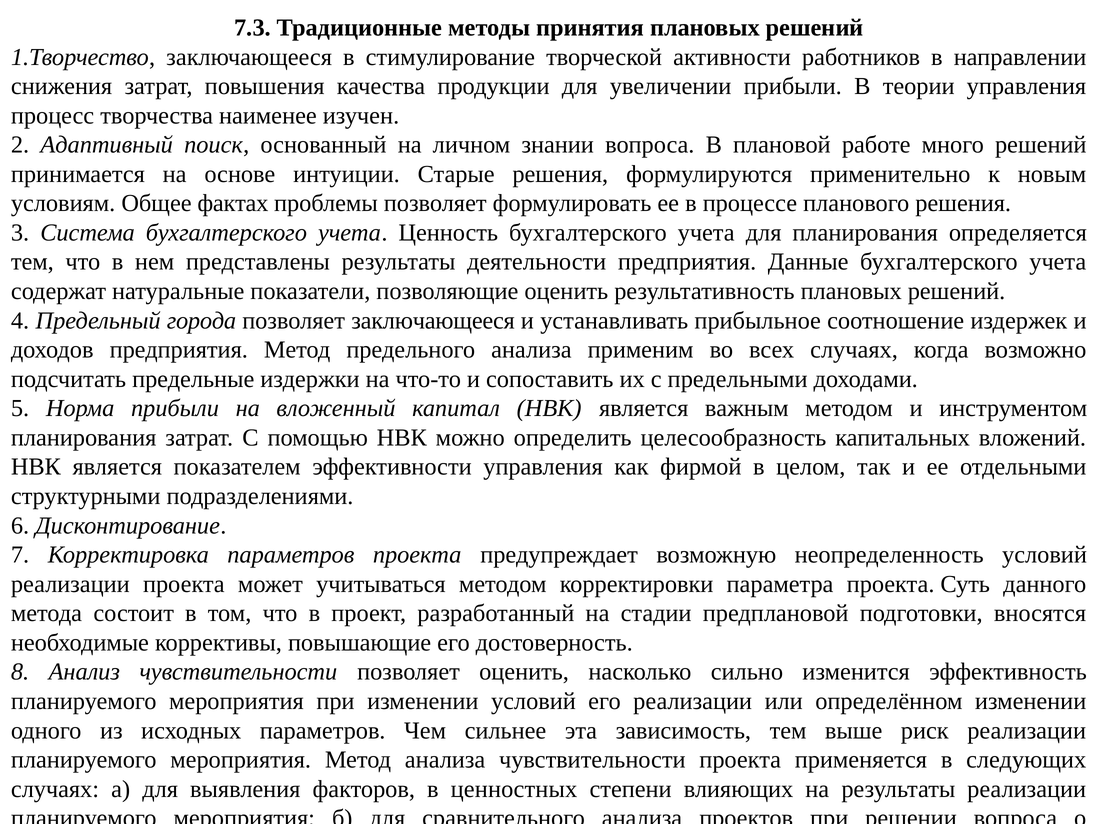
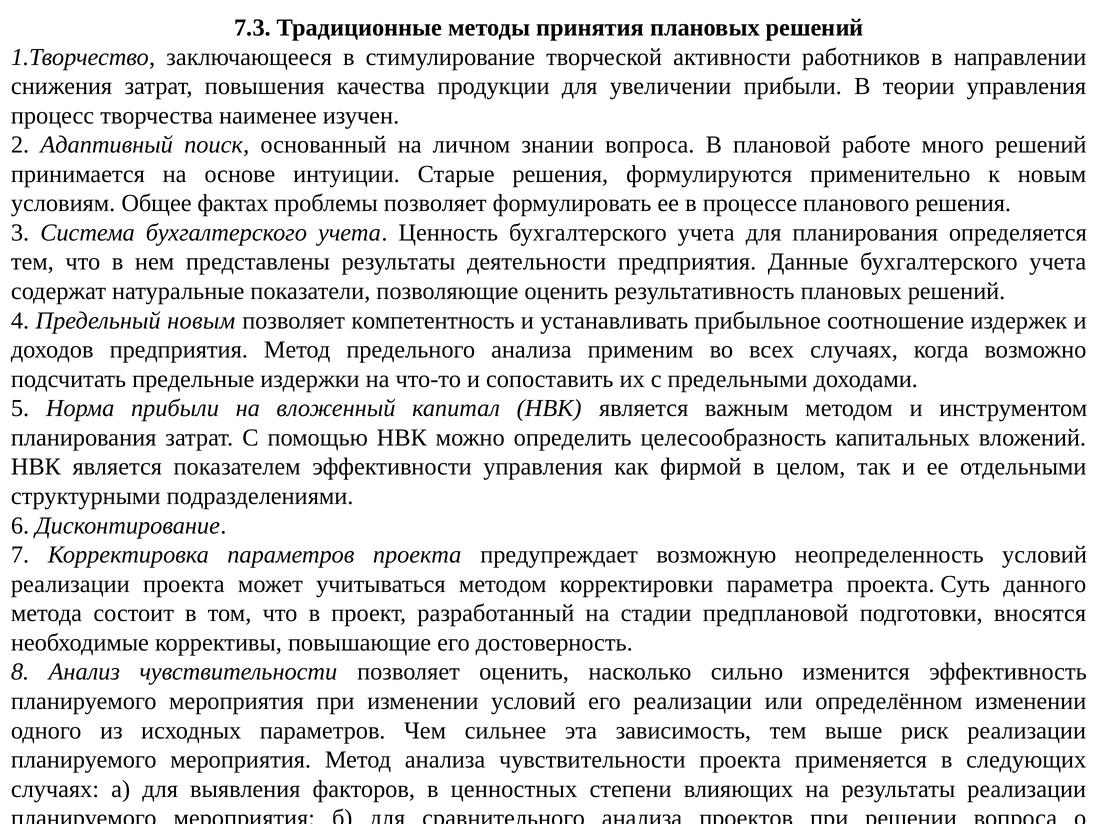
Предельный города: города -> новым (201, 321)
позволяет заключающееся: заключающееся -> компетентность (433, 321)
